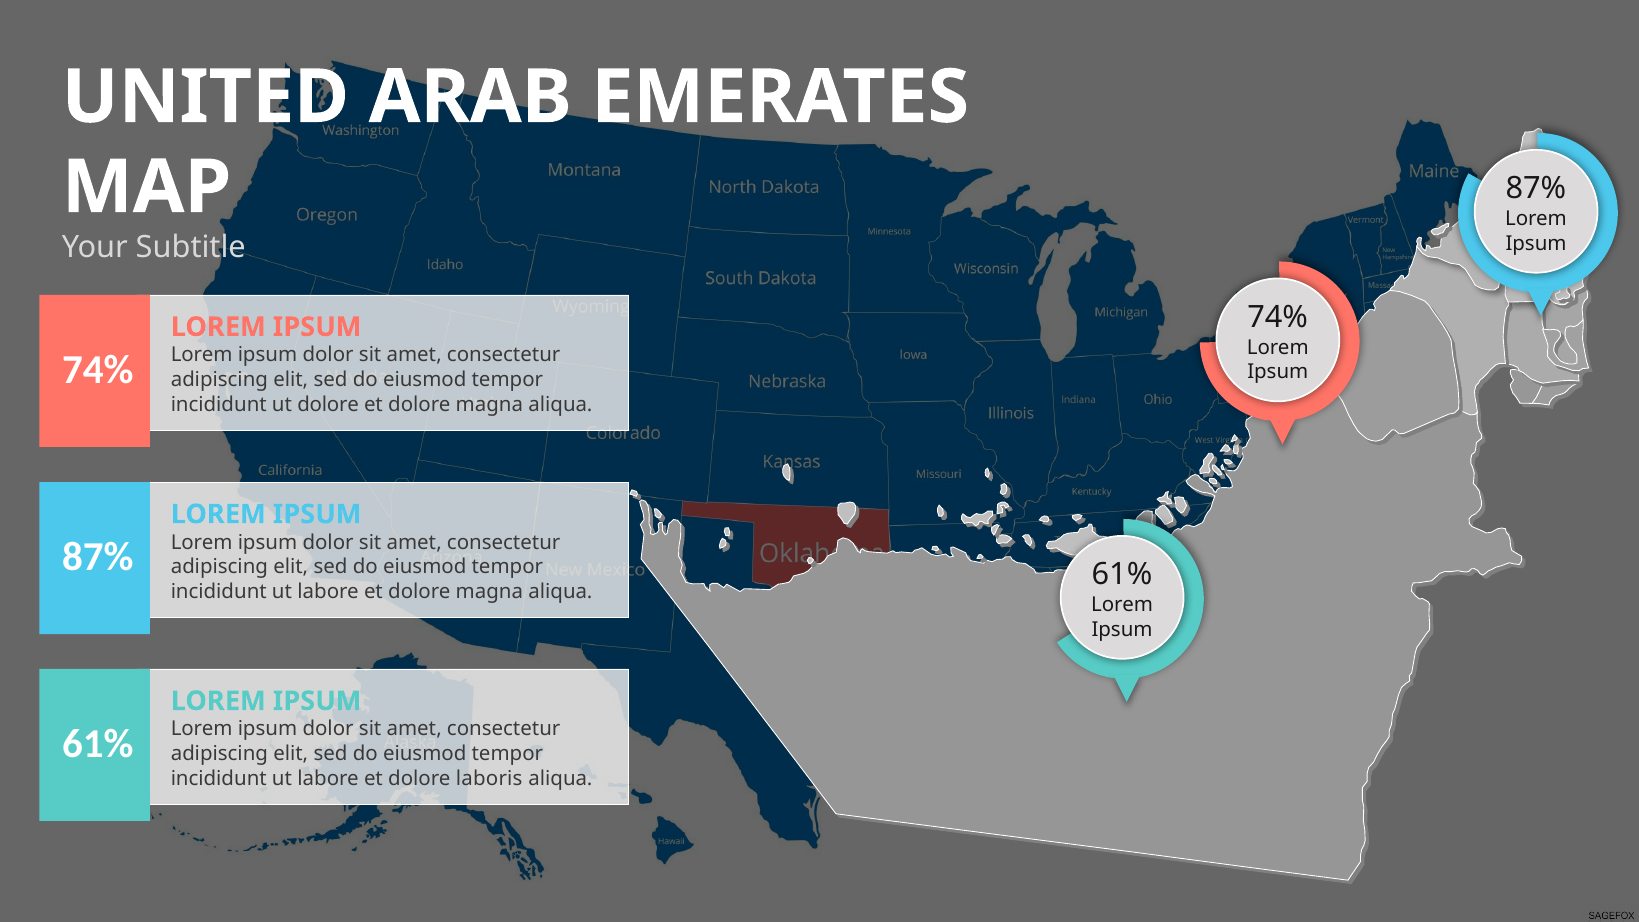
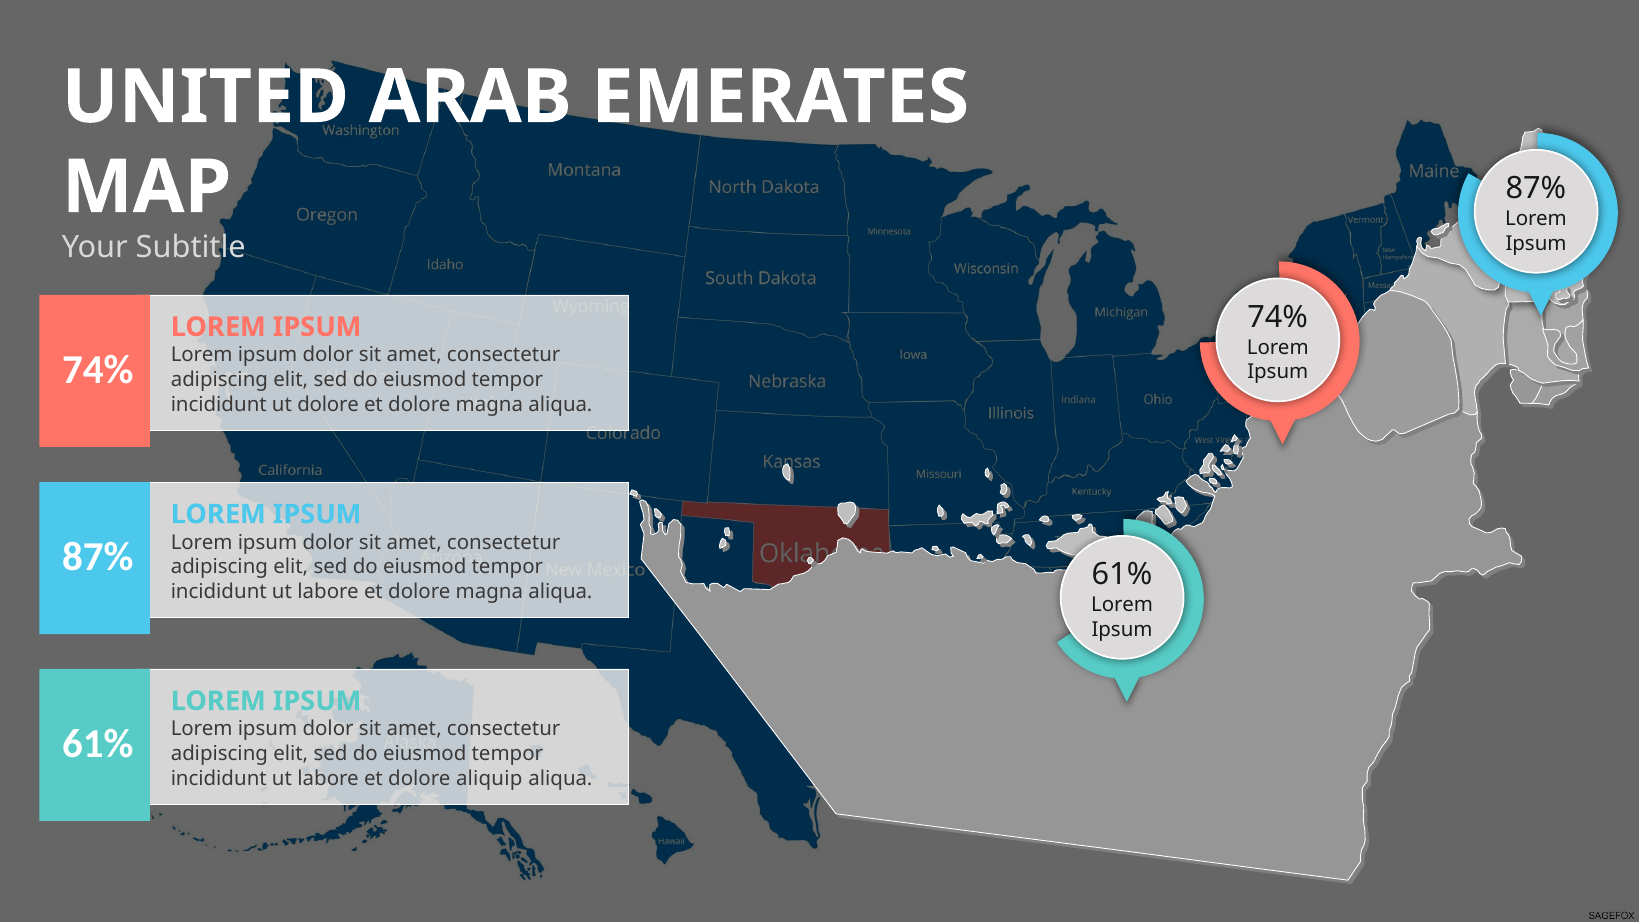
laboris: laboris -> aliquip (489, 778)
